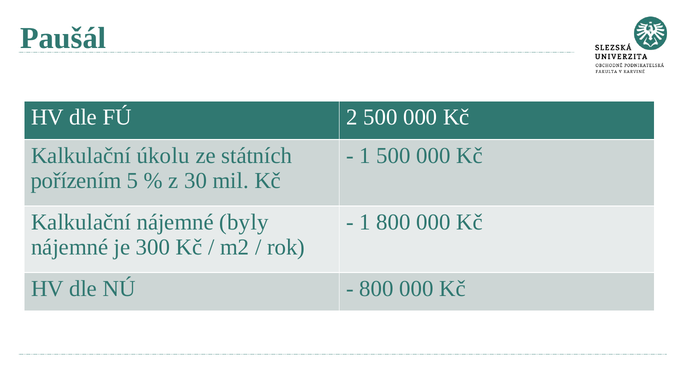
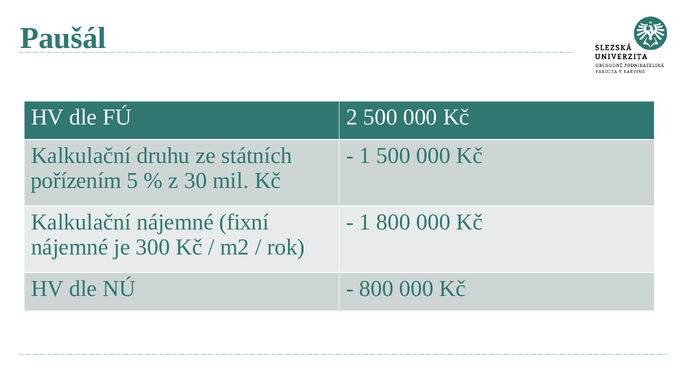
úkolu: úkolu -> druhu (163, 156)
byly: byly -> fixní (244, 222)
